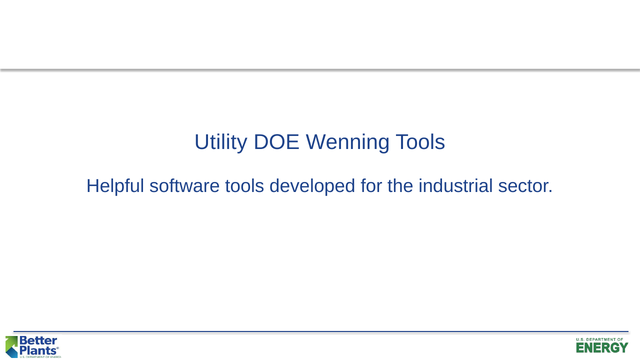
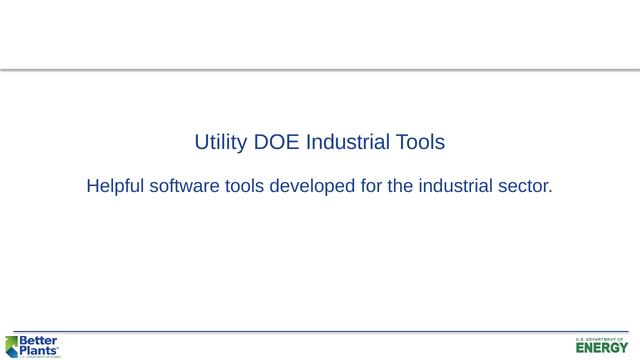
DOE Wenning: Wenning -> Industrial (348, 142)
